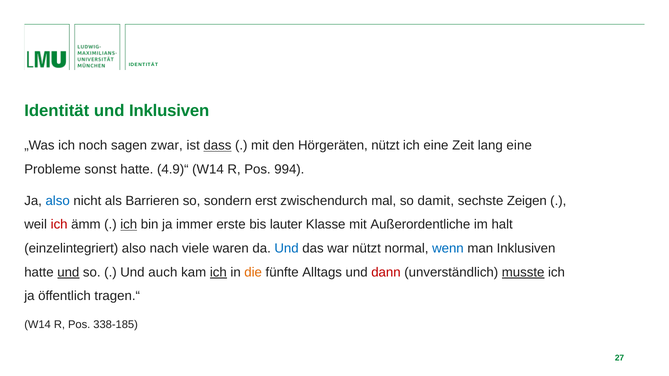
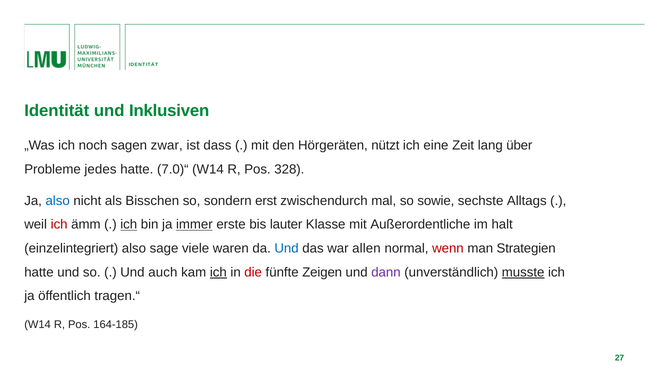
dass underline: present -> none (217, 146)
lang eine: eine -> über (519, 146)
sonst: sonst -> jedes (100, 169)
4.9)“: 4.9)“ -> 7.0)“ (173, 169)
994: 994 -> 328 (289, 169)
Barrieren: Barrieren -> Bisschen (152, 201)
damit: damit -> sowie (436, 201)
Zeigen: Zeigen -> Alltags (527, 201)
immer underline: none -> present (194, 225)
nach: nach -> sage (164, 249)
war nützt: nützt -> allen (366, 249)
wenn colour: blue -> red (448, 249)
man Inklusiven: Inklusiven -> Strategien (526, 249)
und underline: present -> none (68, 272)
die colour: orange -> red (253, 272)
Alltags: Alltags -> Zeigen (322, 272)
dann colour: red -> purple (386, 272)
338-185: 338-185 -> 164-185 (116, 325)
